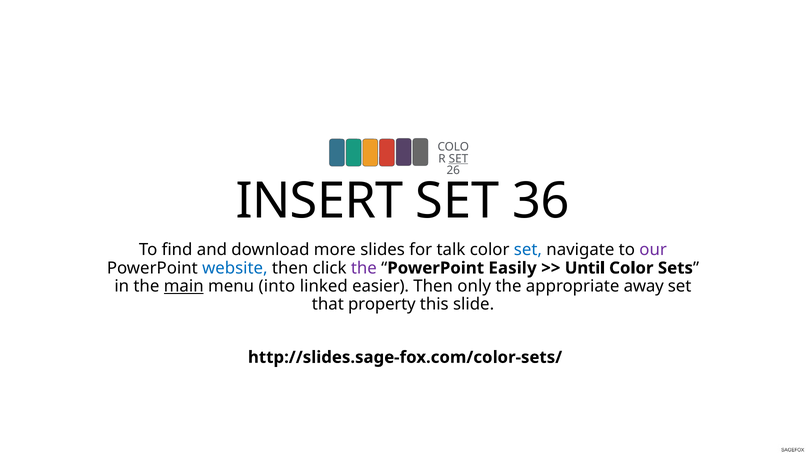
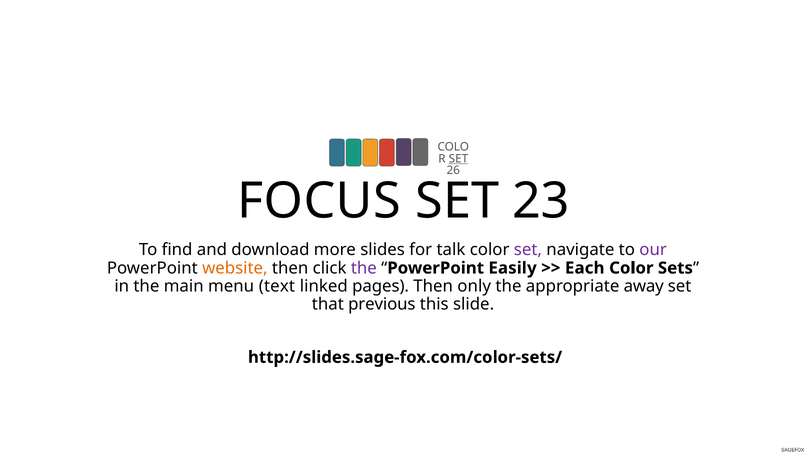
INSERT: INSERT -> FOCUS (319, 201)
36: 36 -> 23 (541, 201)
set colour: blue -> purple (528, 250)
website colour: blue -> orange (235, 268)
Until: Until -> Each (585, 268)
main underline: present -> none (184, 286)
into: into -> text (277, 286)
easier: easier -> pages (381, 286)
property: property -> previous (382, 305)
